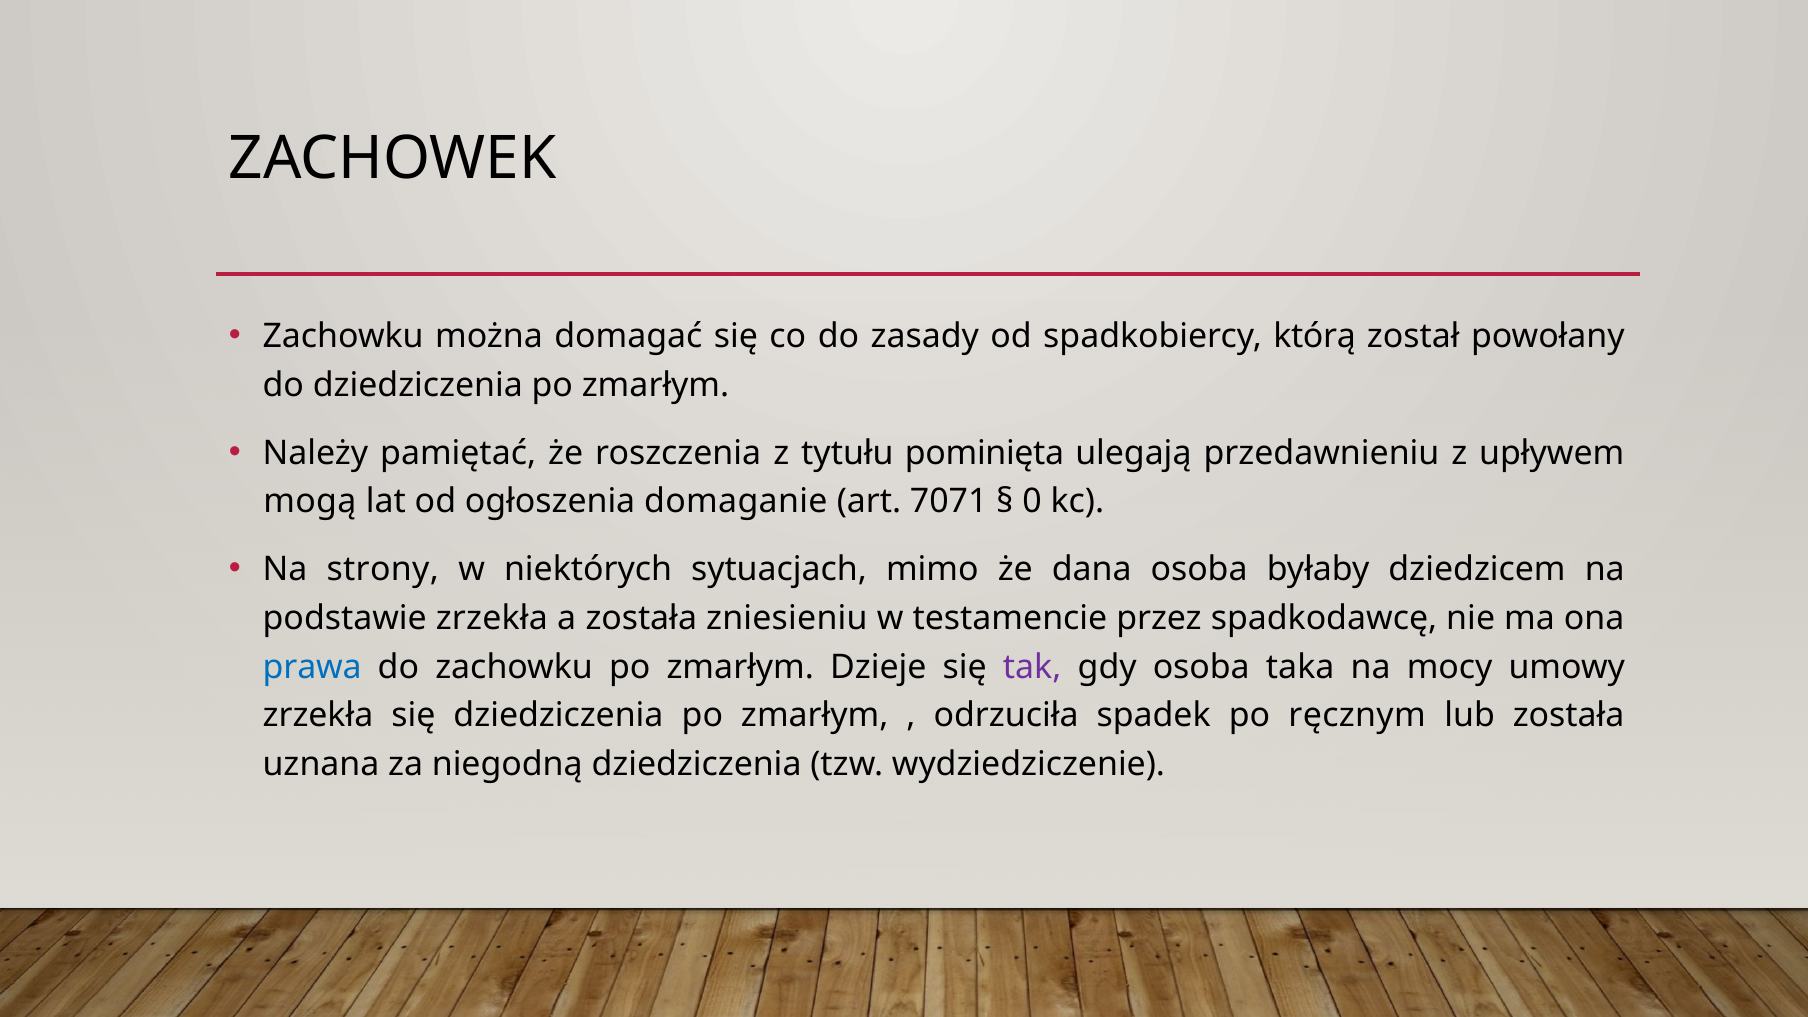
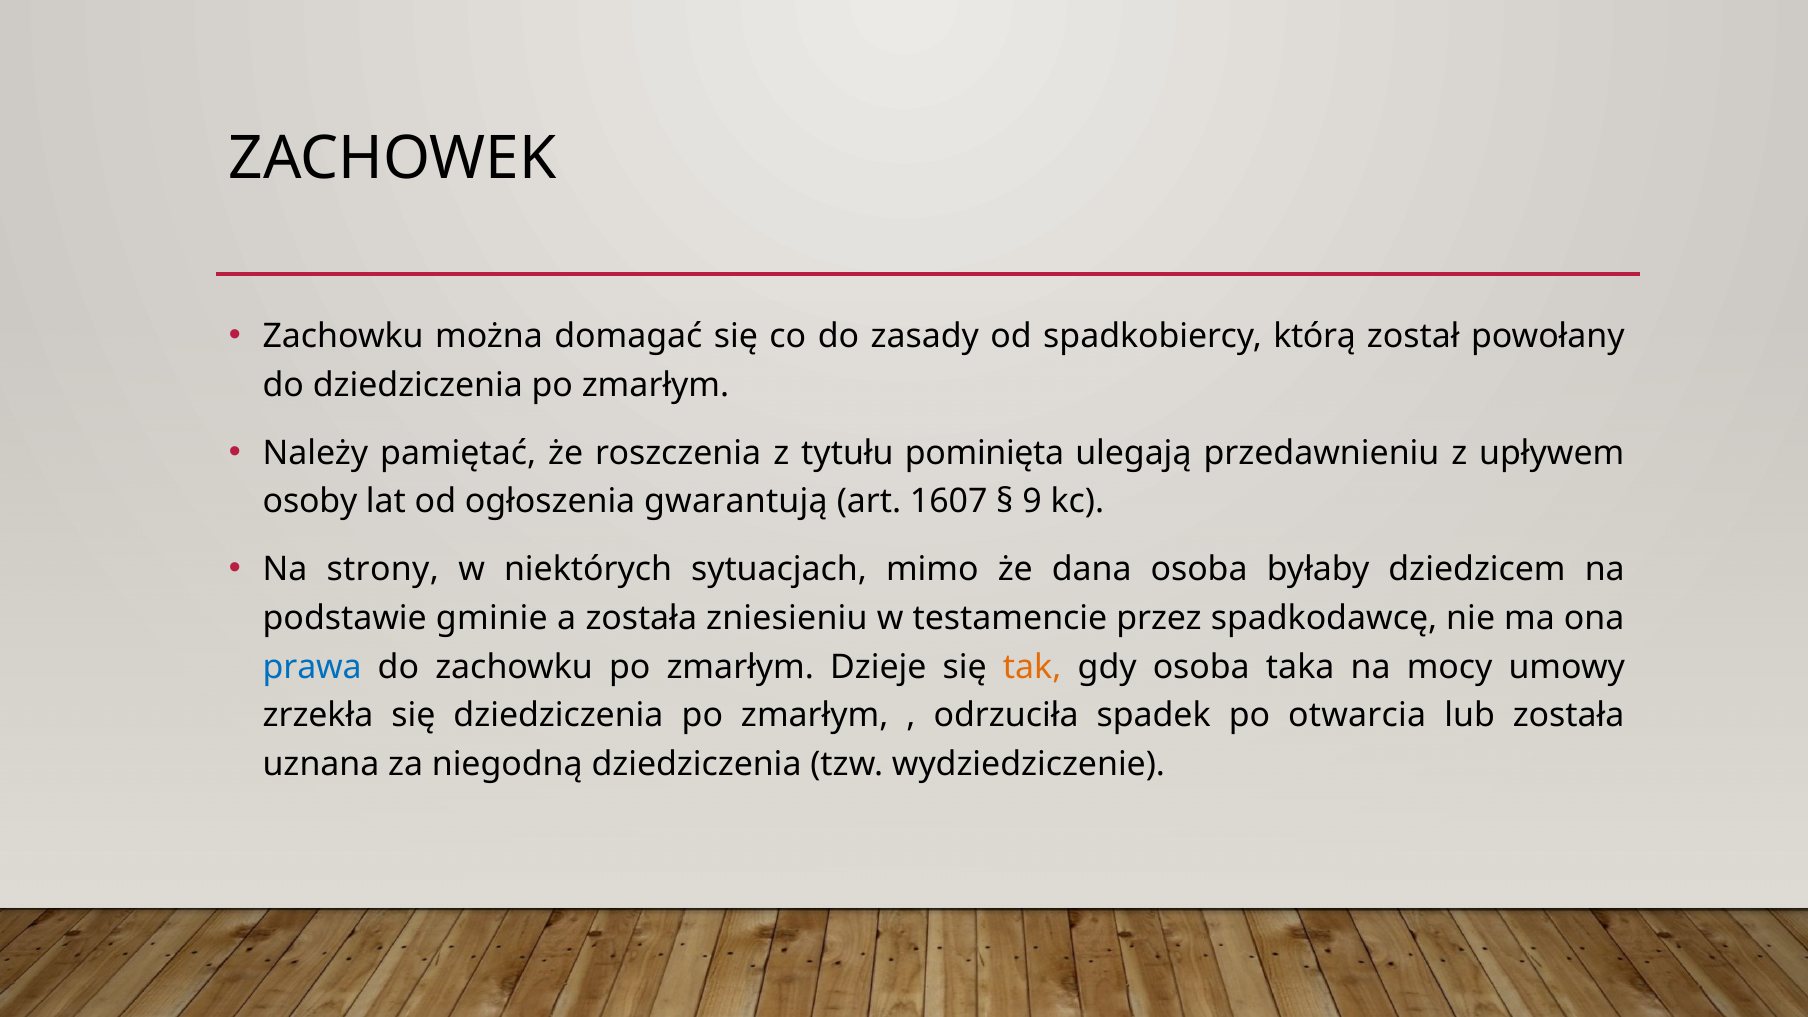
mogą: mogą -> osoby (310, 502)
domaganie: domaganie -> gwarantują (736, 502)
7071: 7071 -> 1607 (949, 502)
0: 0 -> 9 (1032, 502)
podstawie zrzekła: zrzekła -> gminie (492, 618)
tak colour: purple -> orange (1032, 667)
ręcznym: ręcznym -> otwarcia (1357, 716)
